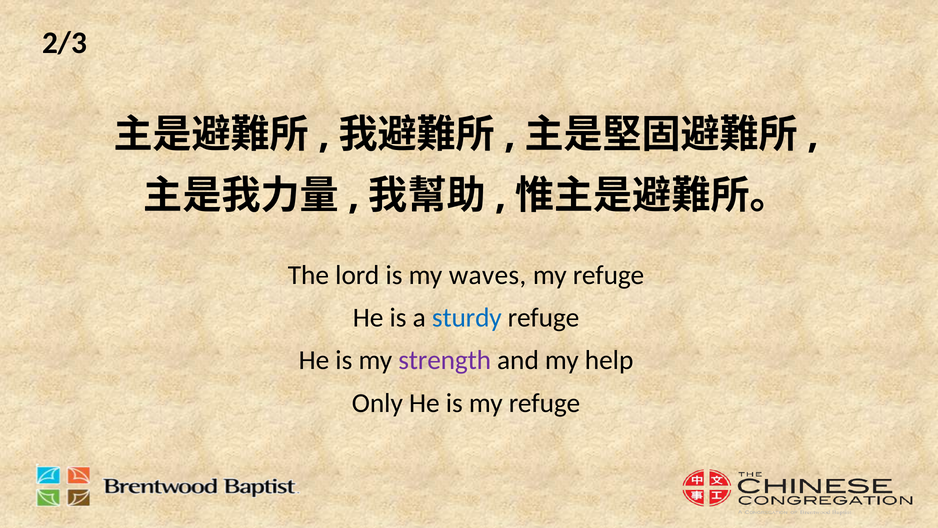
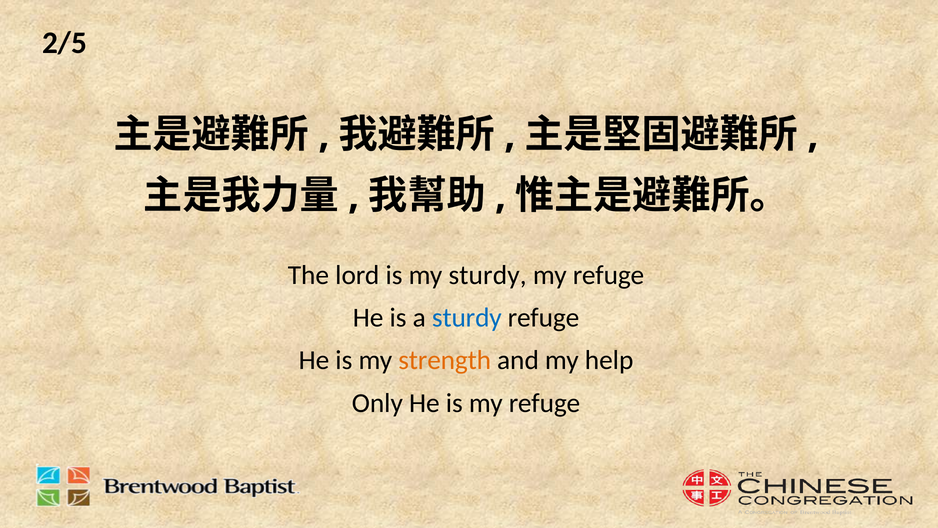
2/3: 2/3 -> 2/5 (65, 43)
my waves: waves -> sturdy (488, 275)
strength colour: purple -> orange (445, 360)
